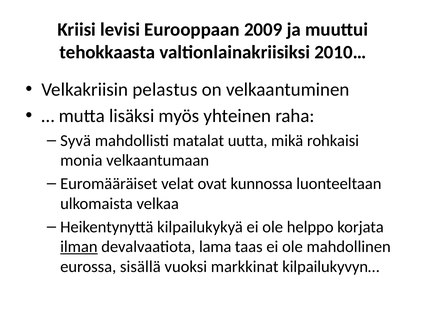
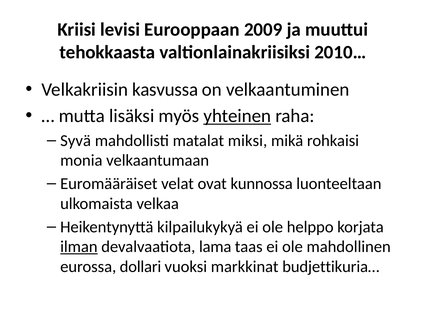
pelastus: pelastus -> kasvussa (165, 89)
yhteinen underline: none -> present (237, 116)
uutta: uutta -> miksi (248, 140)
sisällä: sisällä -> dollari (141, 266)
kilpailukyvyn…: kilpailukyvyn… -> budjettikuria… (331, 266)
